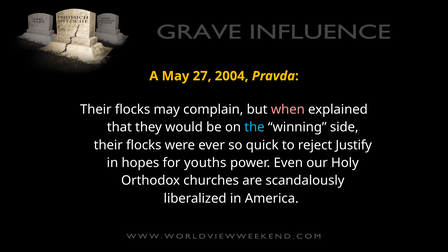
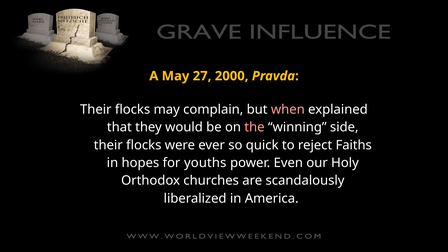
2004: 2004 -> 2000 (232, 76)
the colour: light blue -> pink (254, 127)
Justify: Justify -> Faiths (354, 145)
